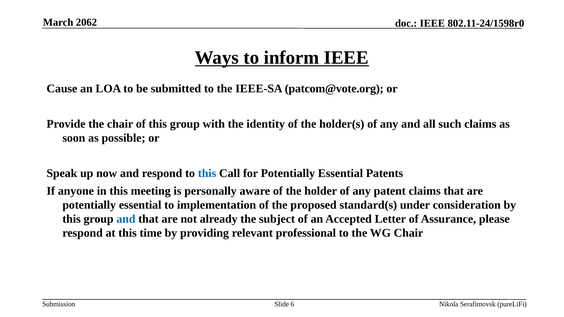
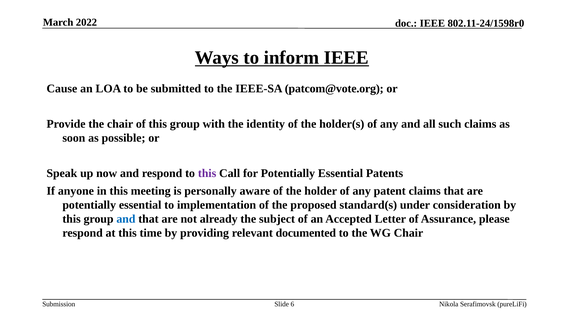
2062: 2062 -> 2022 (86, 22)
this colour: blue -> purple (207, 173)
professional: professional -> documented (306, 233)
